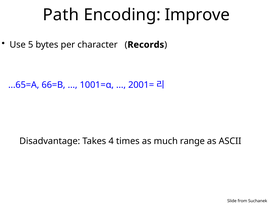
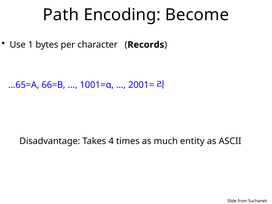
Improve: Improve -> Become (197, 15)
5: 5 -> 1 (31, 45)
range: range -> entity (192, 141)
